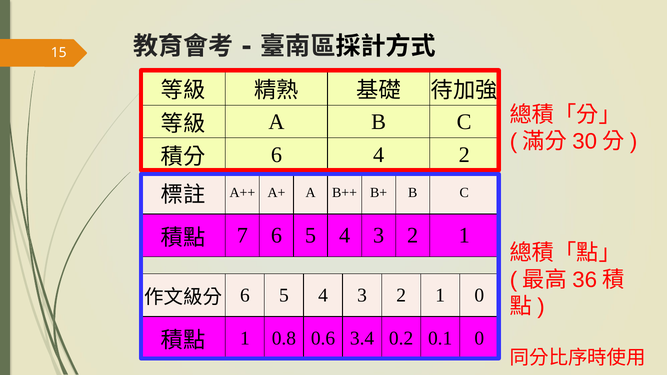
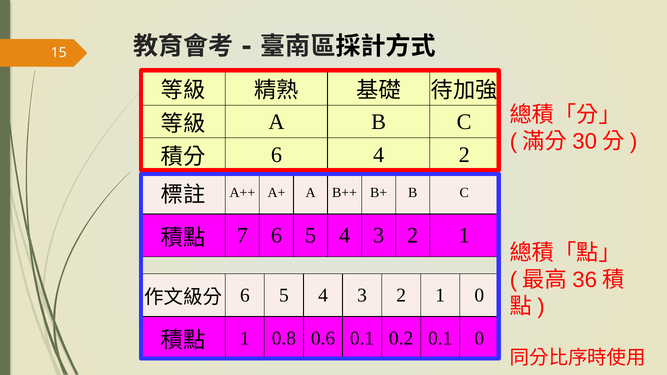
0.6 3.4: 3.4 -> 0.1 (362, 338)
